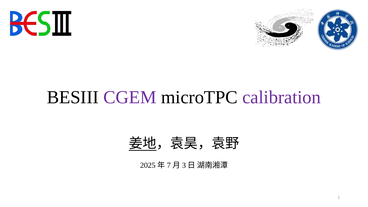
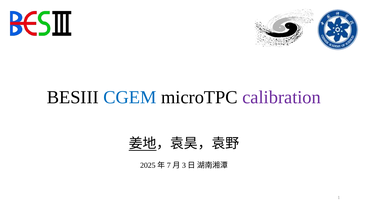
CGEM colour: purple -> blue (130, 97)
